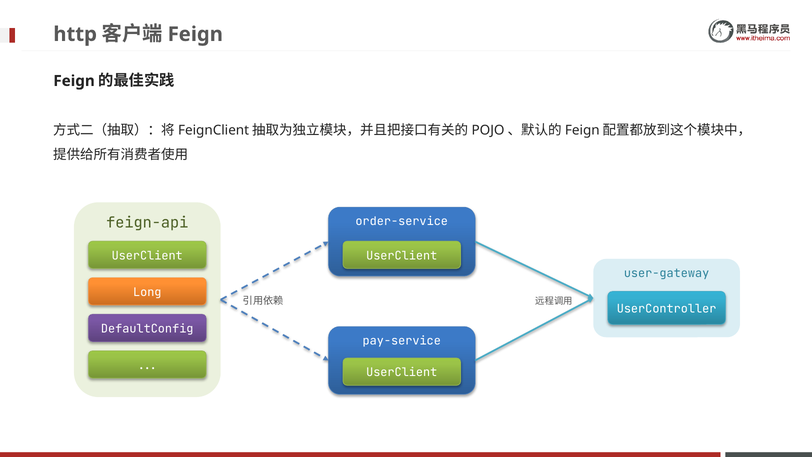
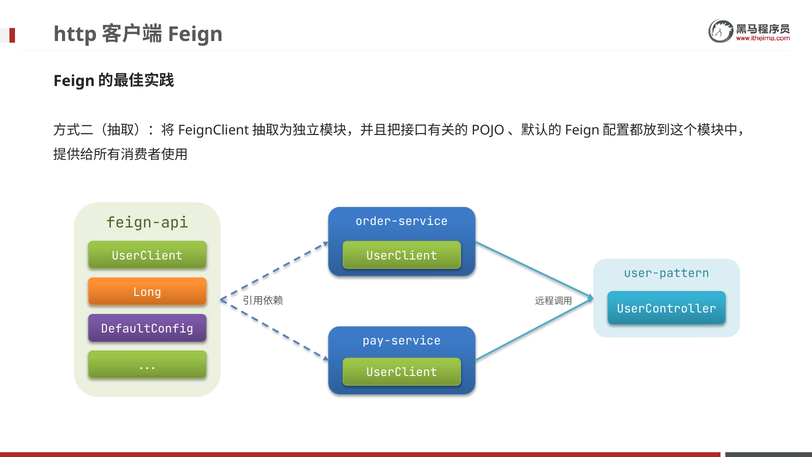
user-gateway: user-gateway -> user-pattern (667, 273)
